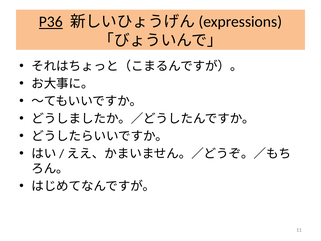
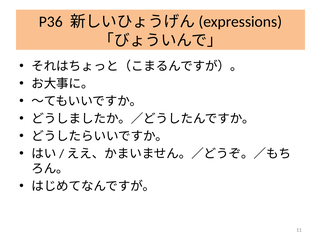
P36 underline: present -> none (51, 22)
